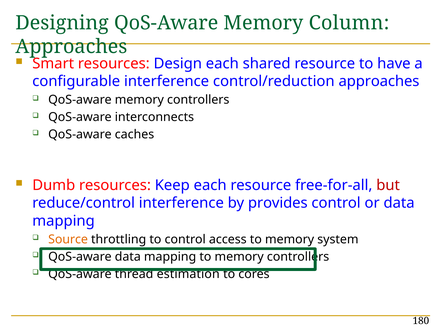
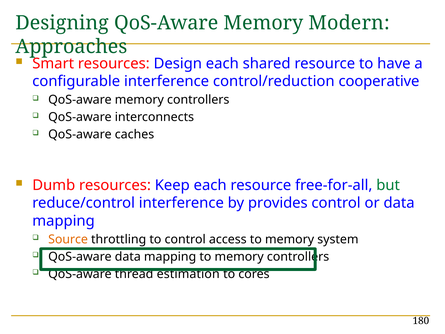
Column: Column -> Modern (349, 23)
control/reduction approaches: approaches -> cooperative (379, 81)
but colour: red -> green (388, 185)
